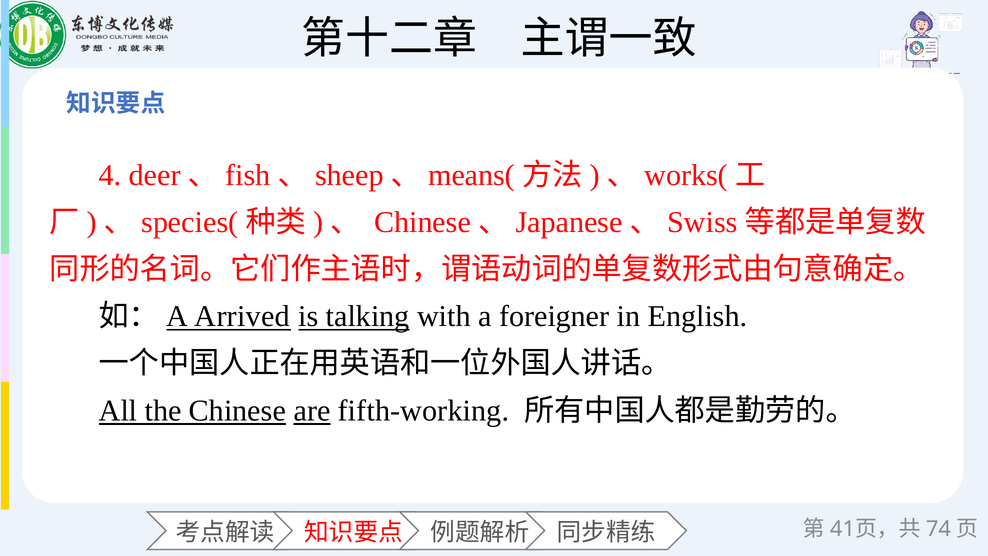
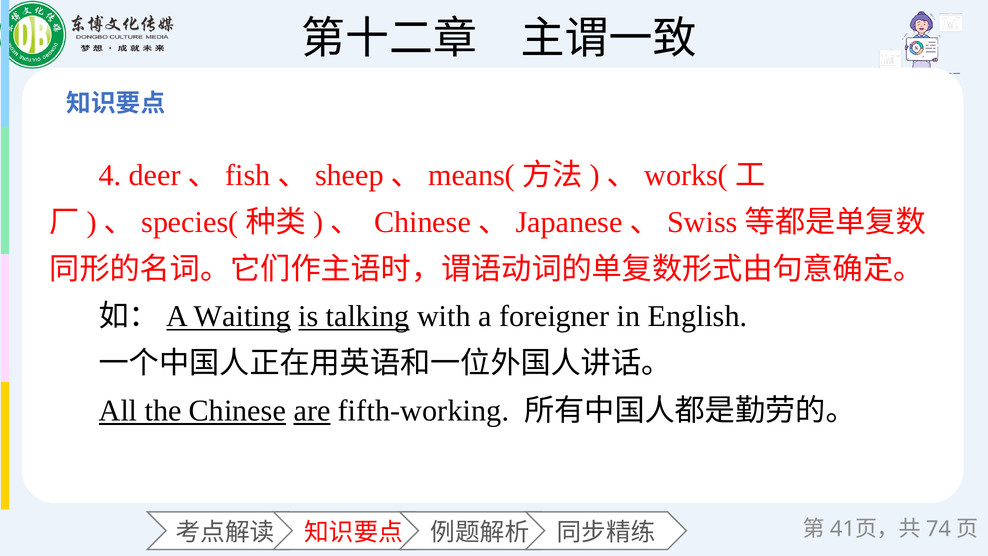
Arrived: Arrived -> Waiting (242, 316)
